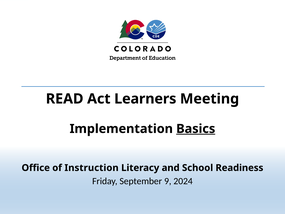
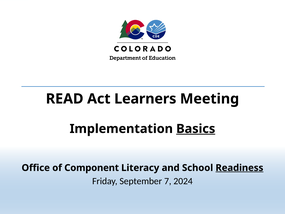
Instruction: Instruction -> Component (92, 168)
Readiness underline: none -> present (239, 168)
9: 9 -> 7 (168, 181)
